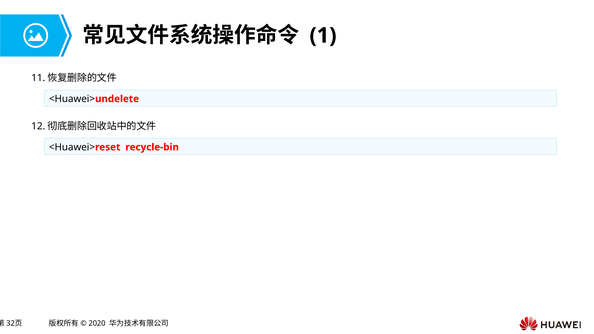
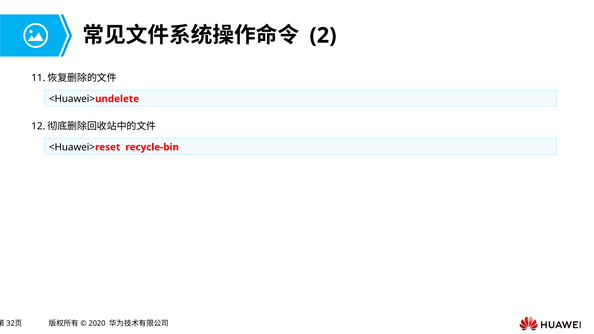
1: 1 -> 2 (323, 35)
